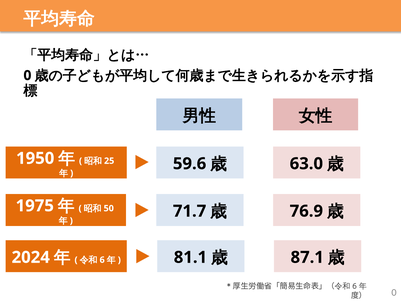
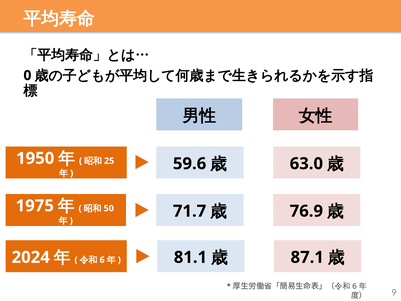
0: 0 -> 9 (394, 292)
